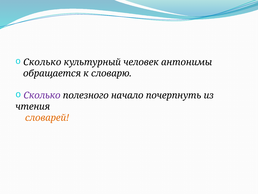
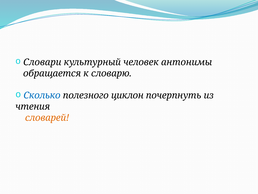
Сколько: Сколько -> Словари (42, 62)
Сколько colour: purple -> blue (42, 95)
начало: начало -> циклон (127, 95)
